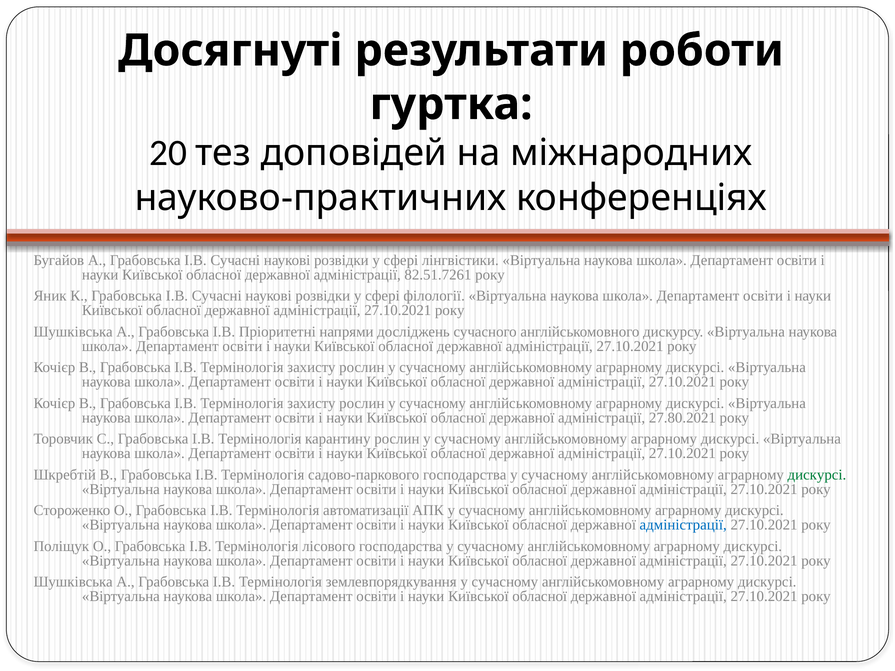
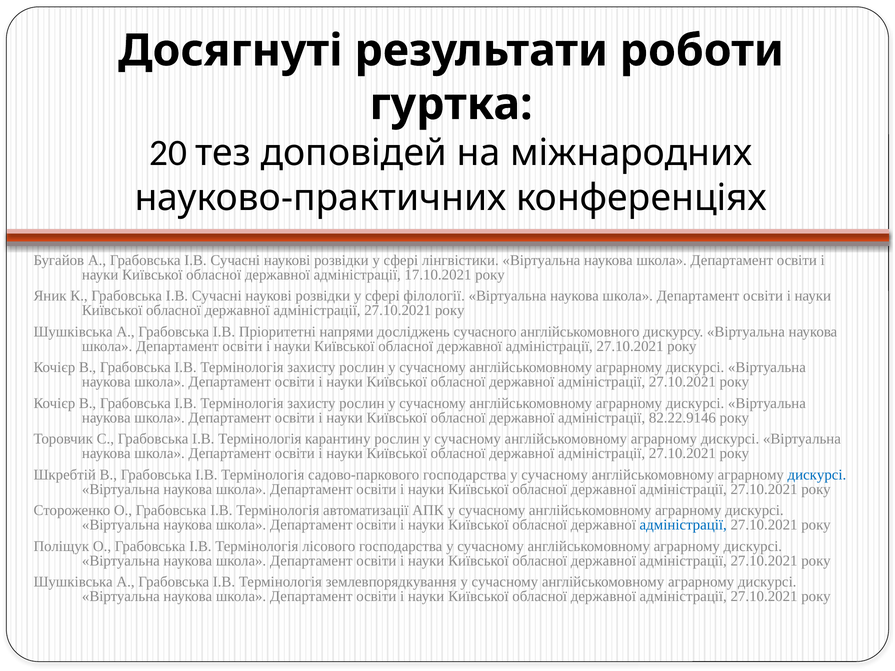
82.51.7261: 82.51.7261 -> 17.10.2021 (438, 275)
27.80.2021: 27.80.2021 -> 82.22.9146 (682, 418)
дискурсі colour: green -> blue (817, 475)
